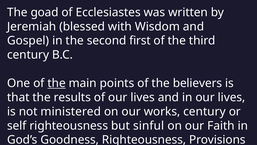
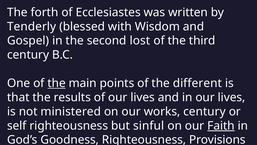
goad: goad -> forth (44, 12)
Jeremiah: Jeremiah -> Tenderly (32, 26)
first: first -> lost (140, 41)
believers: believers -> different (197, 83)
Faith underline: none -> present (221, 125)
